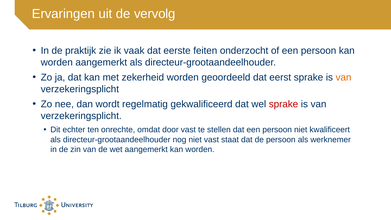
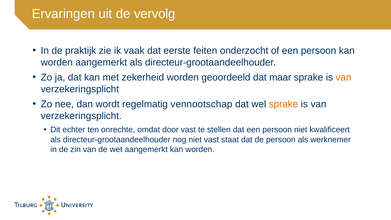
eerst: eerst -> maar (280, 77)
gekwalificeerd: gekwalificeerd -> vennootschap (201, 104)
sprake colour: red -> orange (283, 104)
